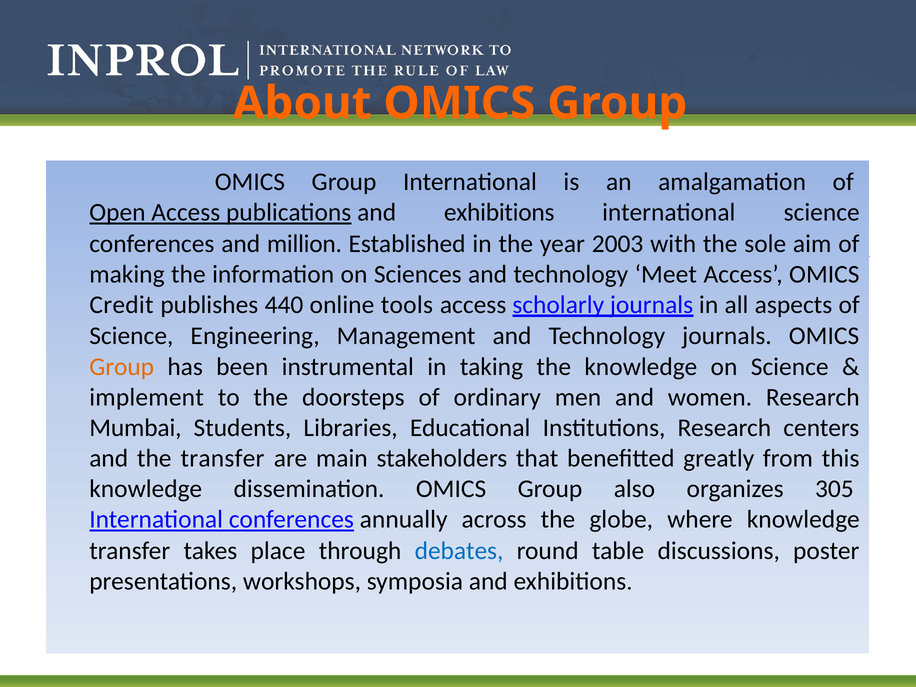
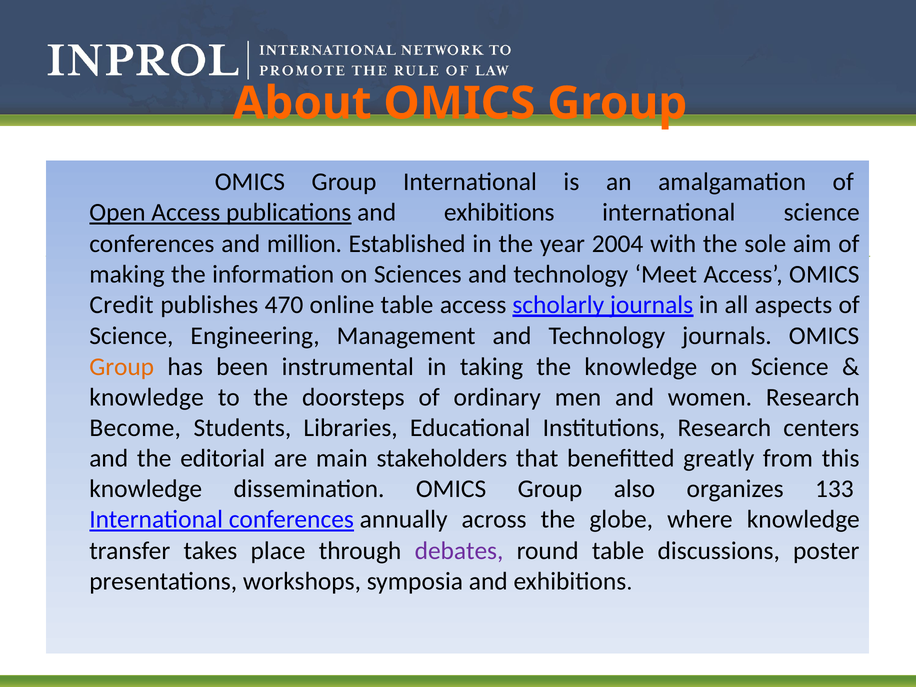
2003: 2003 -> 2004 (618, 244)
440: 440 -> 470 (284, 305)
online tools: tools -> table (407, 305)
implement: implement -> knowledge (147, 397)
Mumbai: Mumbai -> Become (135, 428)
the transfer: transfer -> editorial (223, 458)
305: 305 -> 133 (834, 489)
debates colour: blue -> purple (459, 551)
